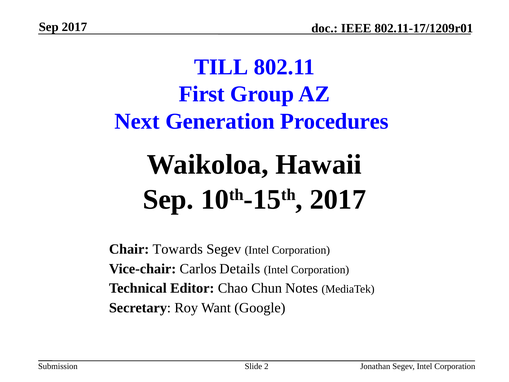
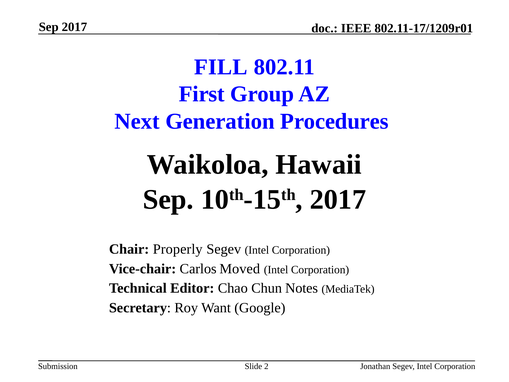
TILL: TILL -> FILL (221, 67)
Towards: Towards -> Properly (178, 249)
Details: Details -> Moved (240, 269)
